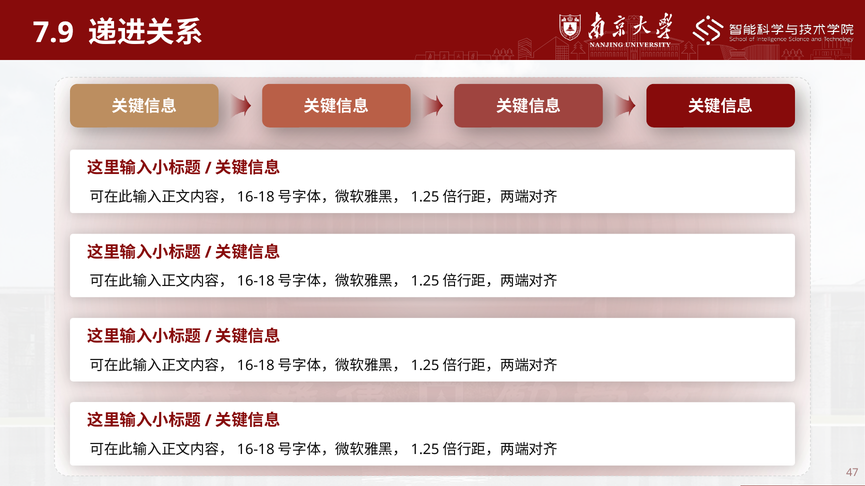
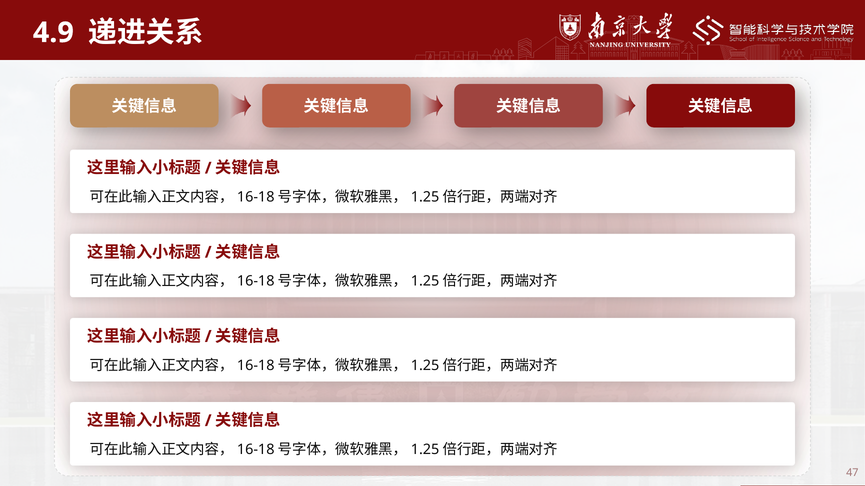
7.9: 7.9 -> 4.9 (53, 33)
